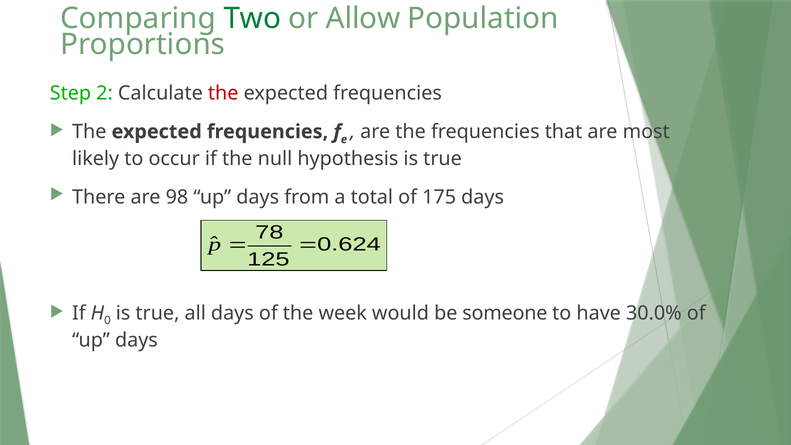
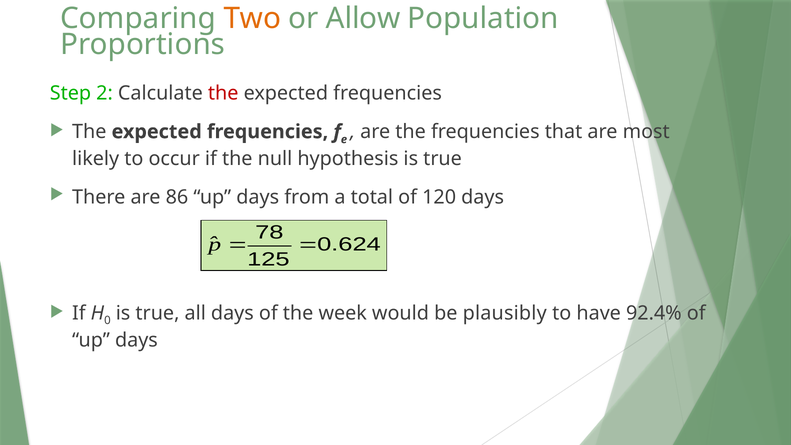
Two colour: green -> orange (252, 19)
98: 98 -> 86 (177, 197)
175: 175 -> 120 (439, 197)
someone: someone -> plausibly (505, 313)
30.0%: 30.0% -> 92.4% (654, 313)
